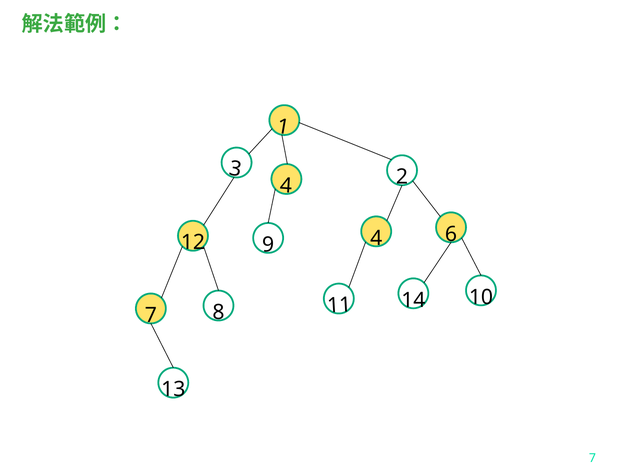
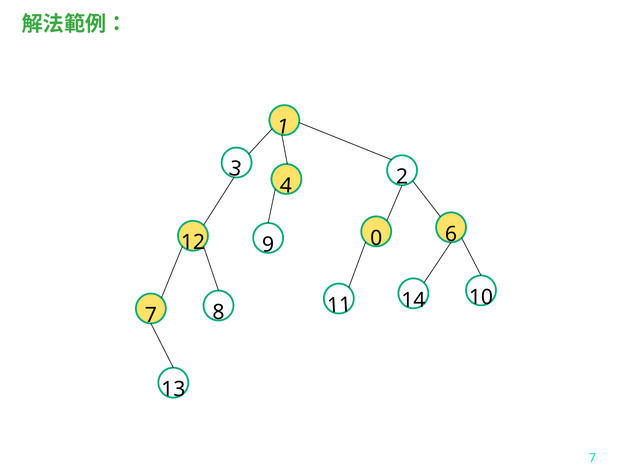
12 4: 4 -> 0 (376, 238)
